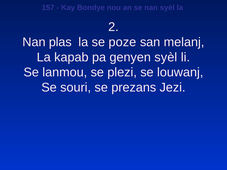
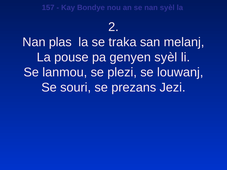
poze: poze -> traka (123, 42)
kapab: kapab -> pouse (71, 57)
